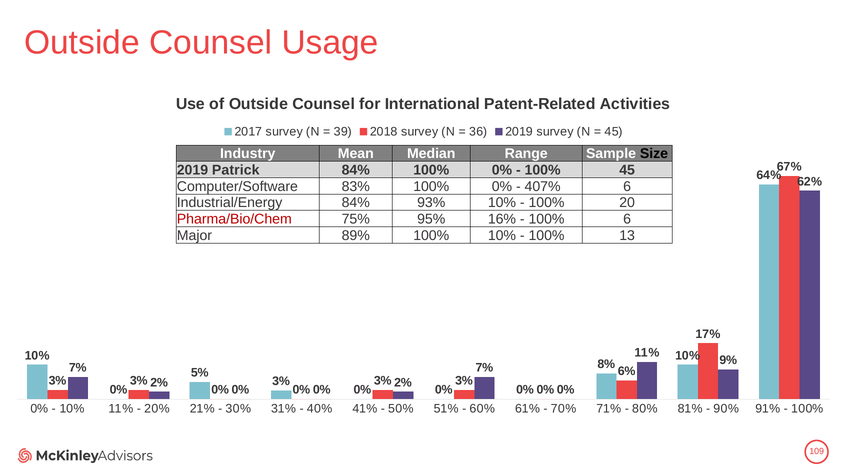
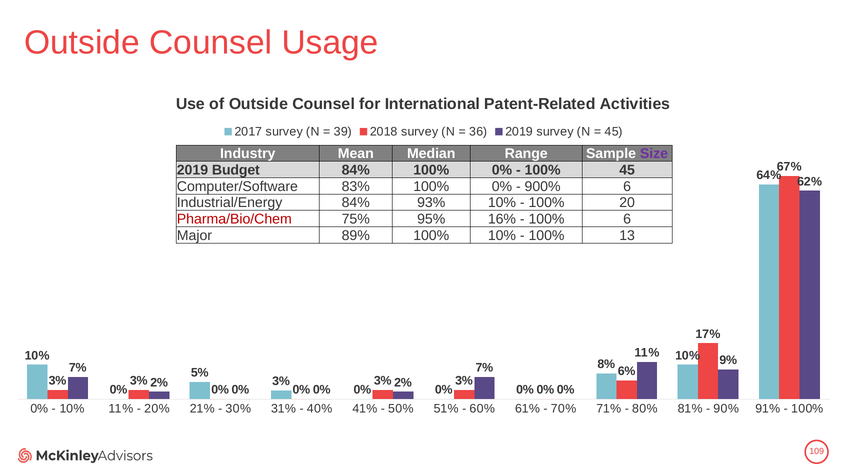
Size colour: black -> purple (654, 154)
Patrick: Patrick -> Budget (236, 170)
407%: 407% -> 900% (543, 187)
